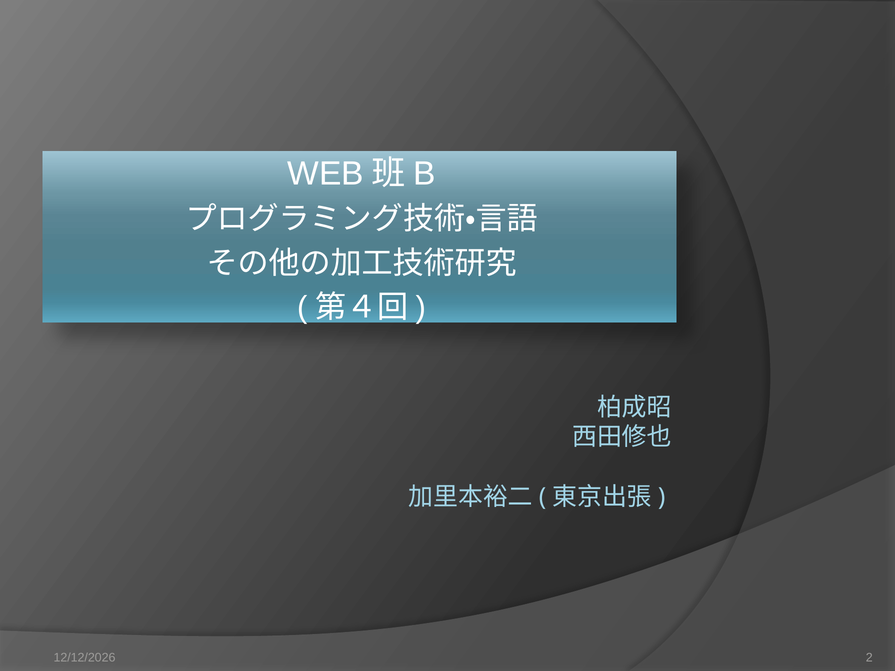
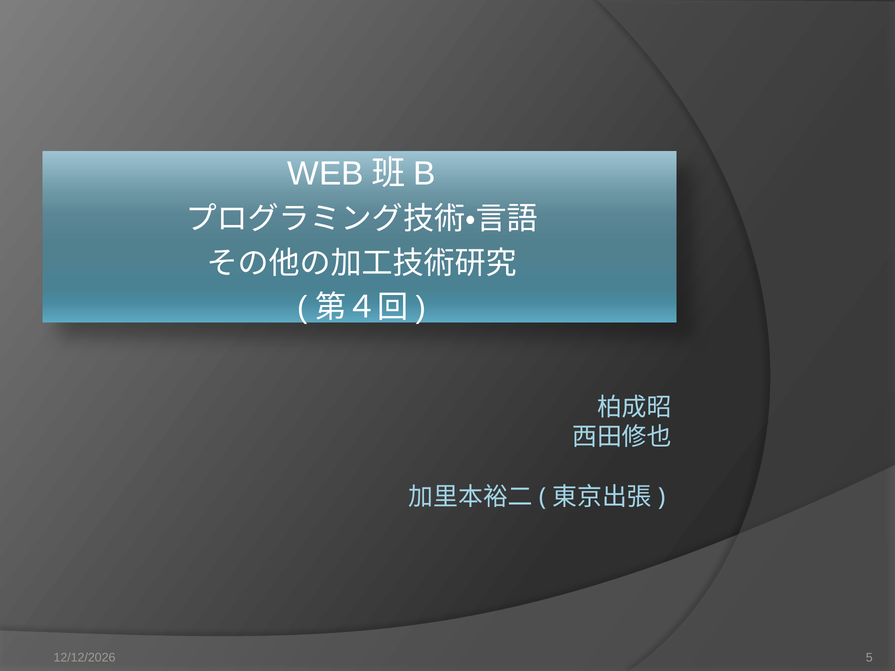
2: 2 -> 5 (869, 658)
